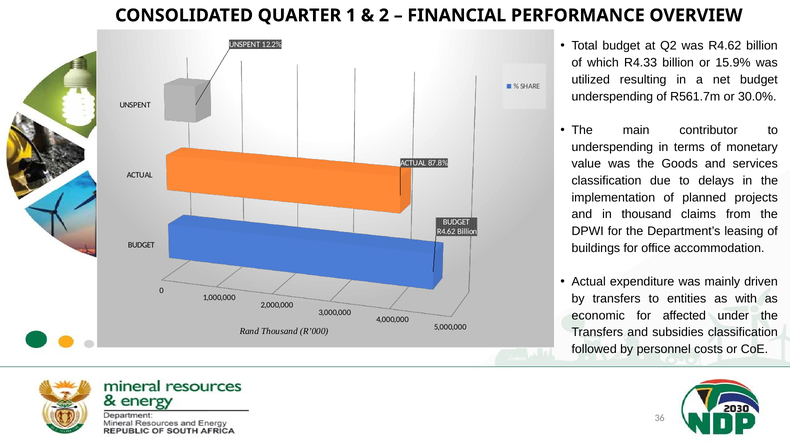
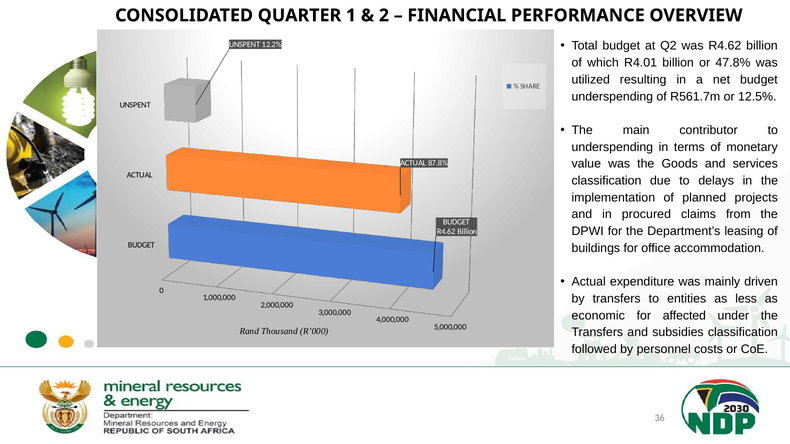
R4.33: R4.33 -> R4.01 (641, 63)
15.9%: 15.9% -> 47.8% (733, 63)
30.0%: 30.0% -> 12.5% (757, 97)
in thousand: thousand -> procured (646, 215)
with: with -> less (746, 299)
